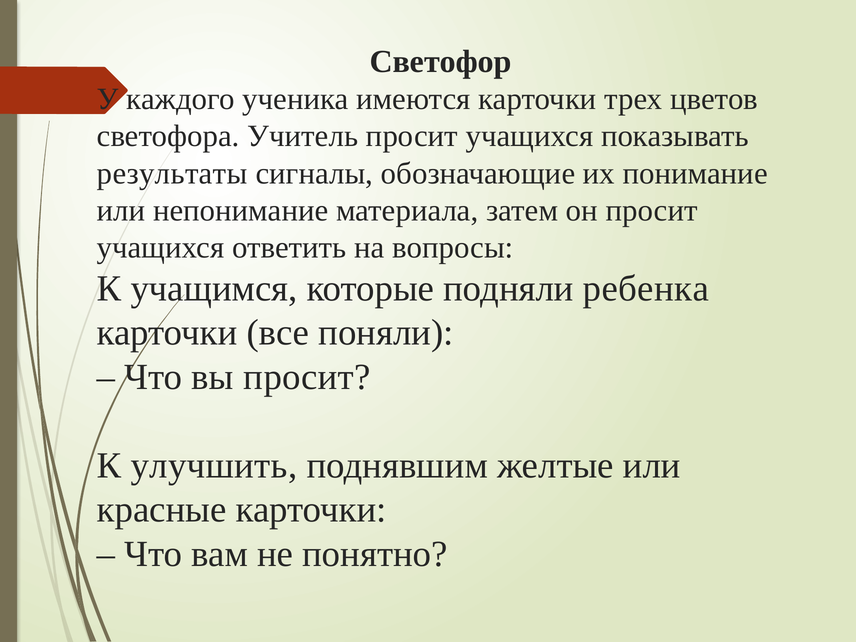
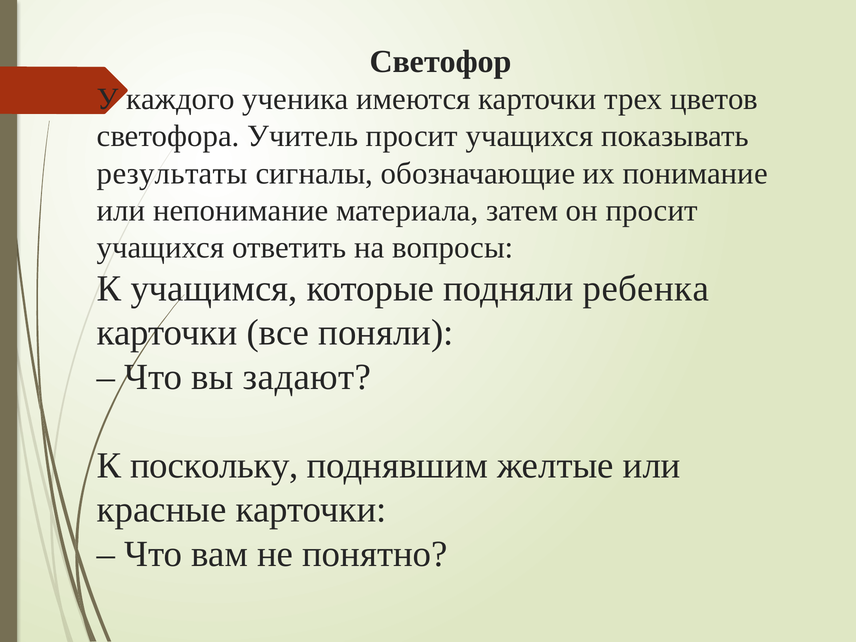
вы просит: просит -> задают (307, 377)
улучшить: улучшить -> поскольку (214, 466)
